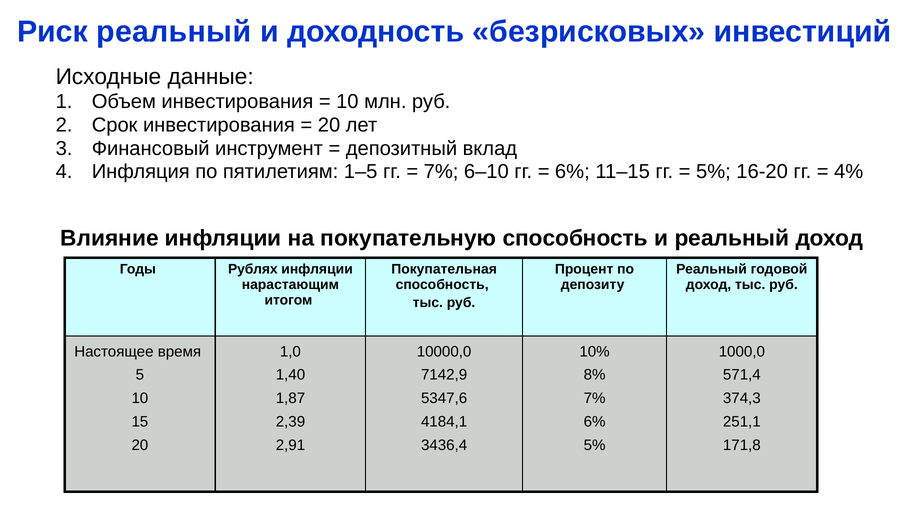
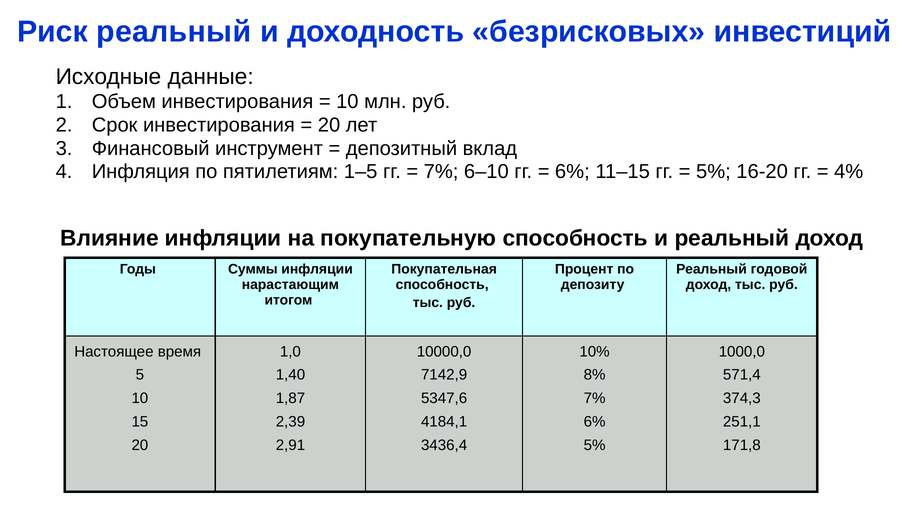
Рублях: Рублях -> Суммы (253, 269)
